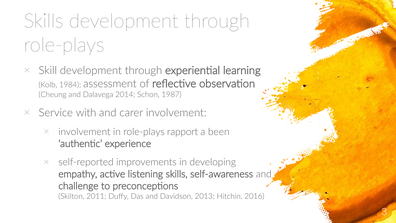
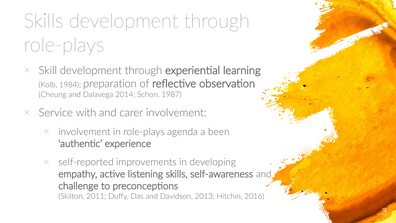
assessment: assessment -> preparation (110, 84)
rapport: rapport -> agenda (183, 132)
